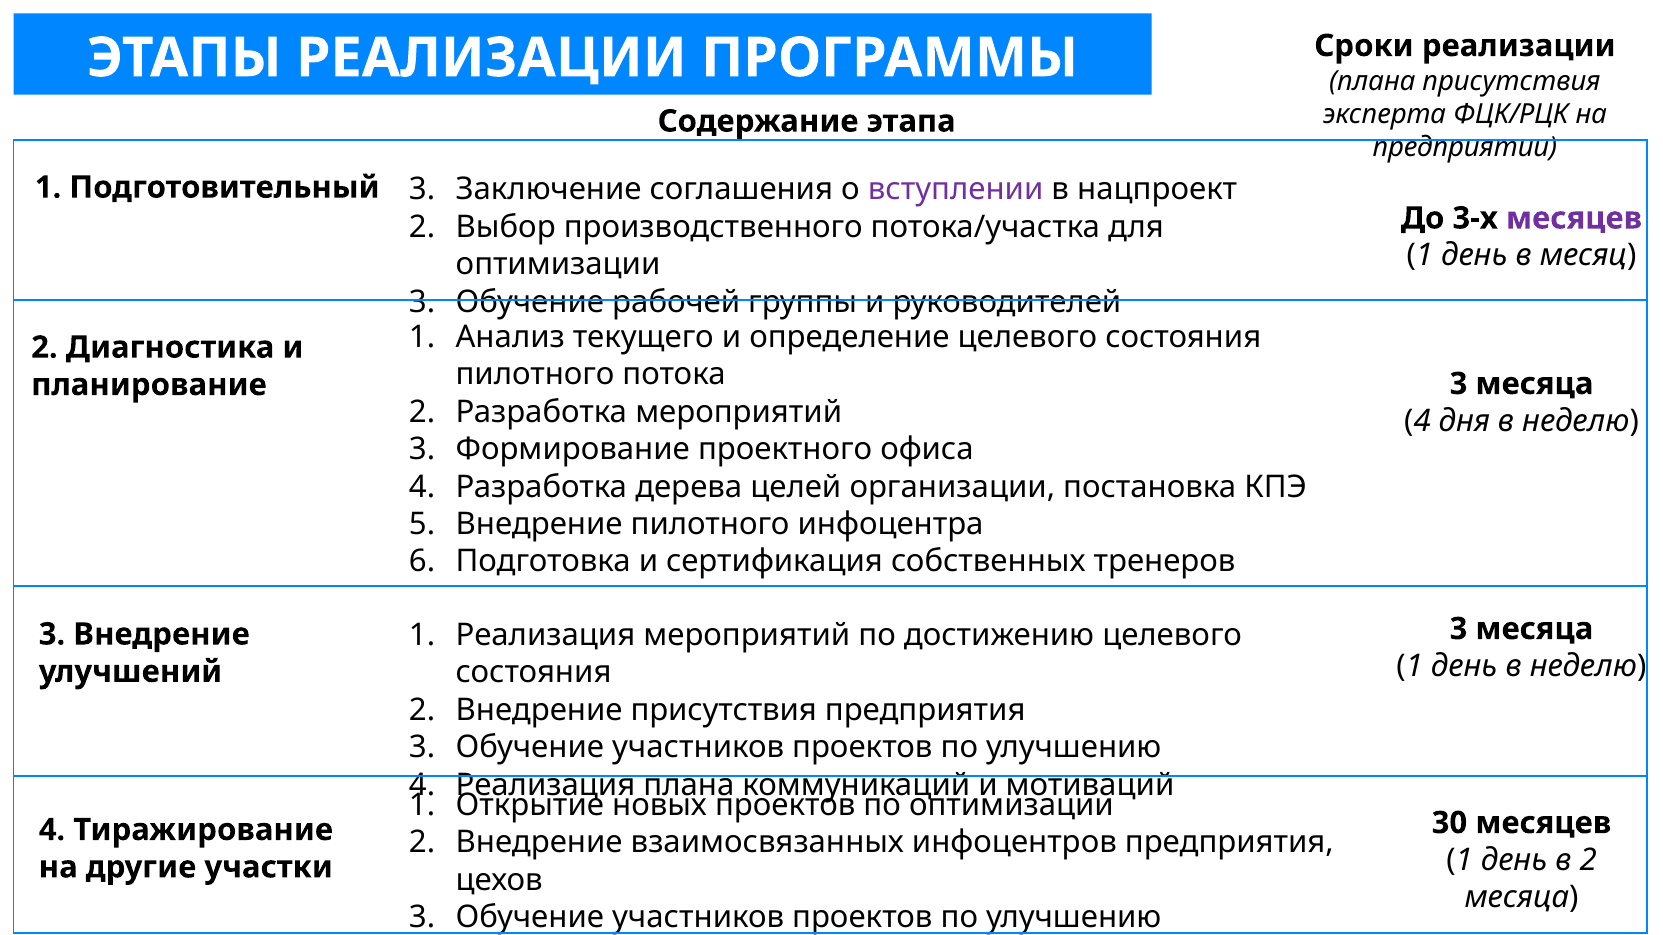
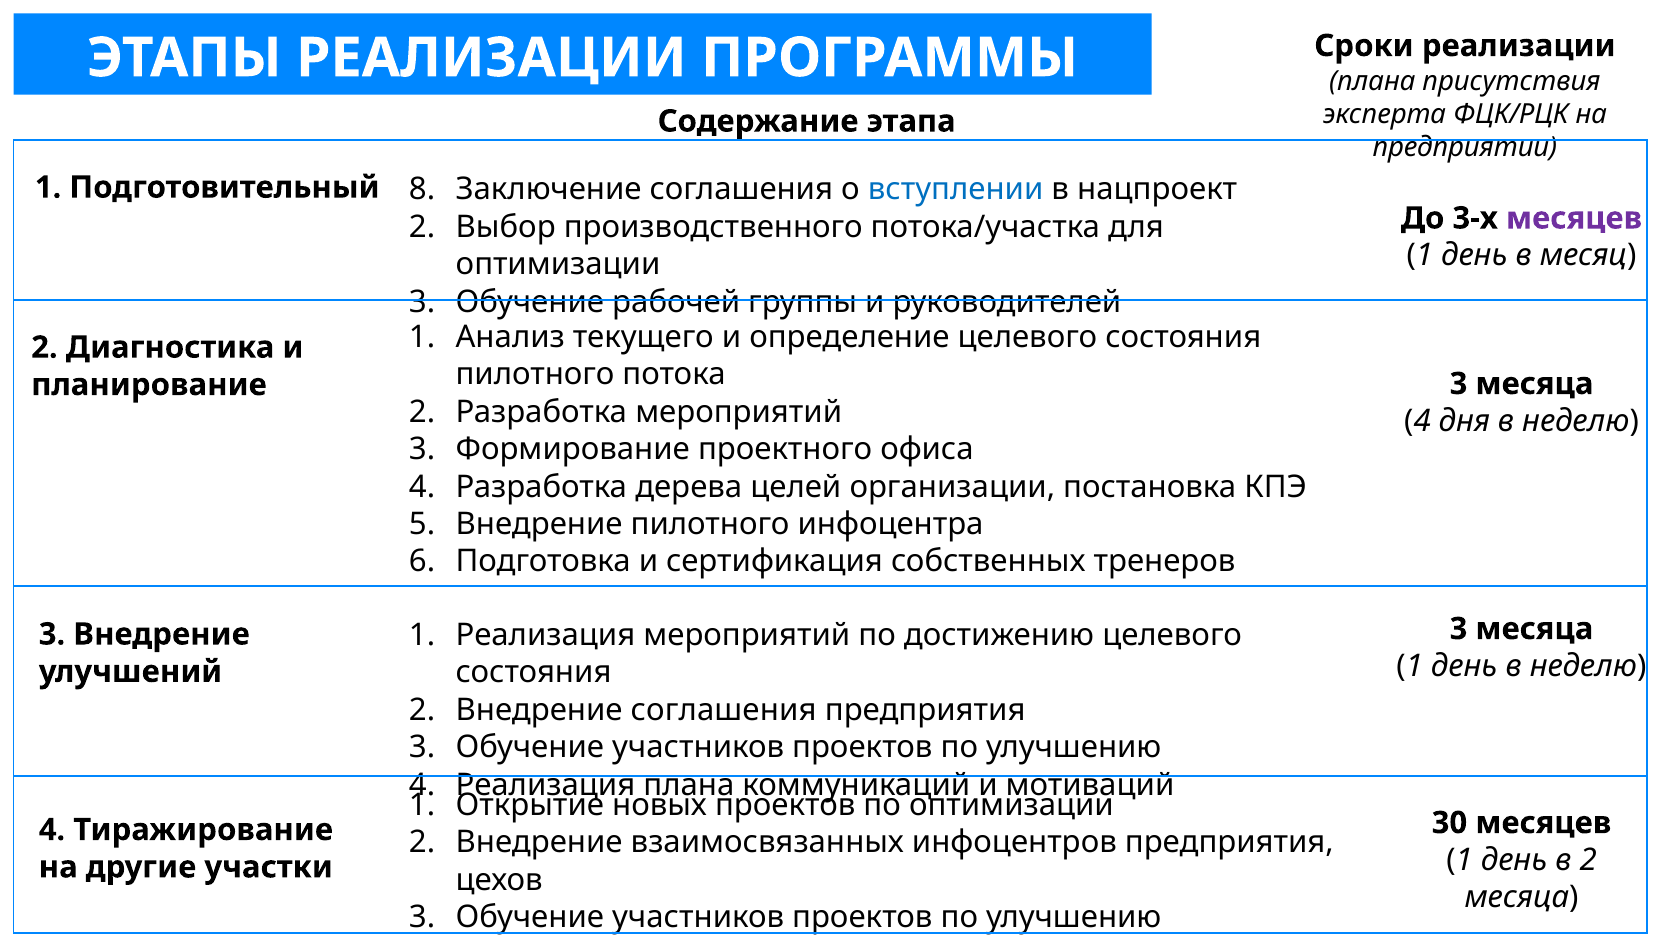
Подготовительный 3: 3 -> 8 (422, 190)
вступлении colour: purple -> blue (956, 190)
Внедрение присутствия: присутствия -> соглашения (724, 710)
